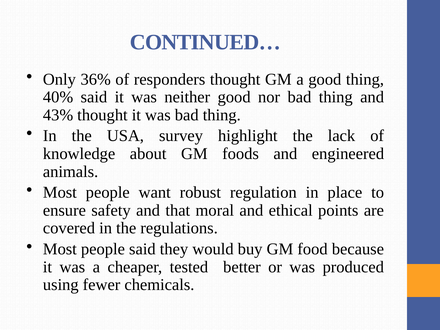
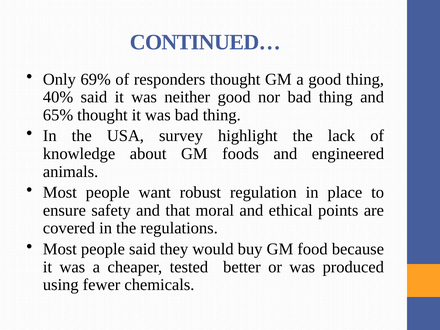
36%: 36% -> 69% (96, 79)
43%: 43% -> 65% (58, 115)
